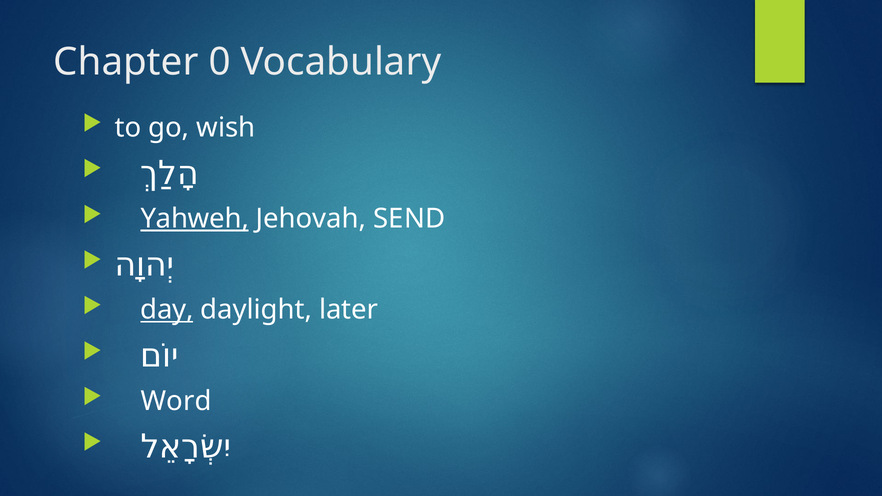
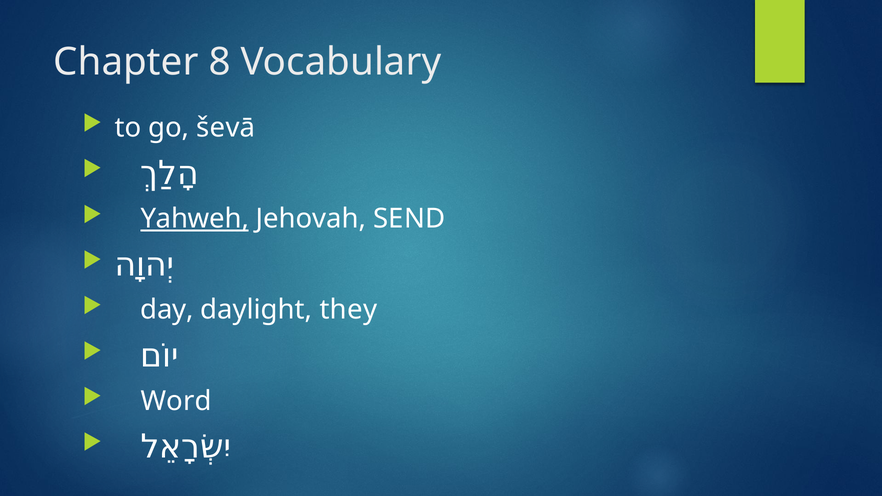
0: 0 -> 8 (220, 62)
wish: wish -> ševā (226, 128)
day underline: present -> none (167, 310)
later: later -> they (348, 310)
